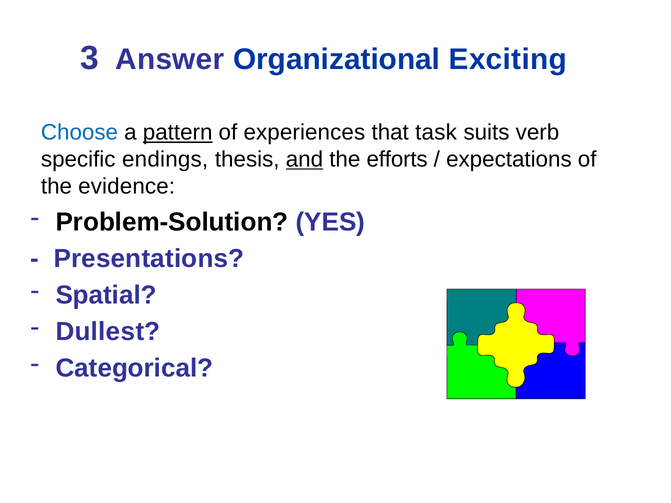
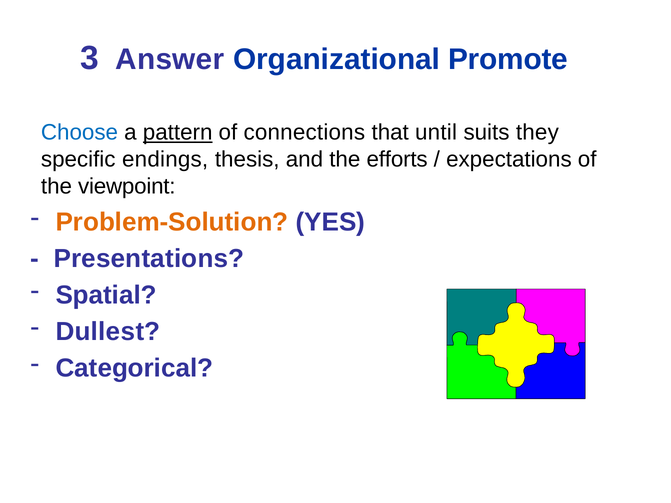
Exciting: Exciting -> Promote (508, 60)
experiences: experiences -> connections (304, 133)
task: task -> until (436, 133)
verb: verb -> they (537, 133)
and underline: present -> none (304, 159)
evidence: evidence -> viewpoint (127, 186)
Problem-Solution colour: black -> orange (172, 222)
